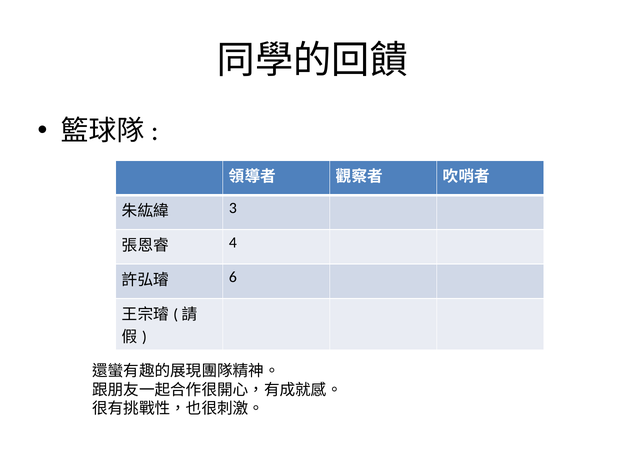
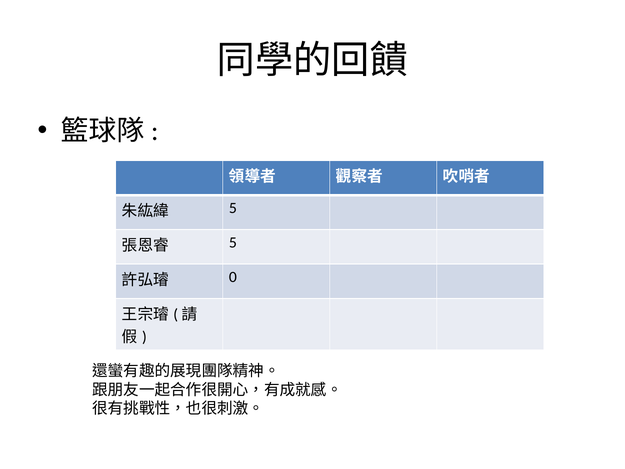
3: 3 -> 5 (233, 208)
4: 4 -> 5 (233, 242)
6: 6 -> 0 (233, 277)
